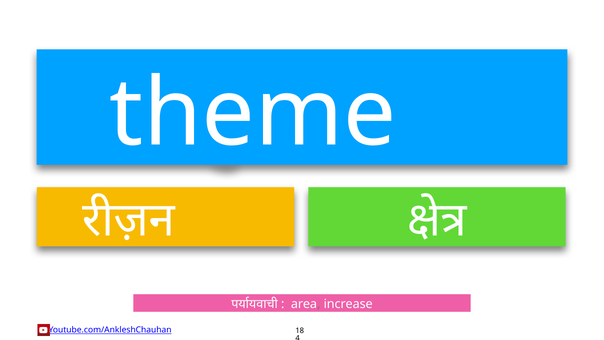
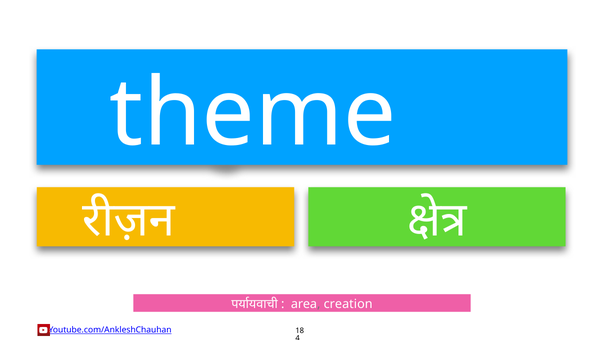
increase: increase -> creation (348, 304)
